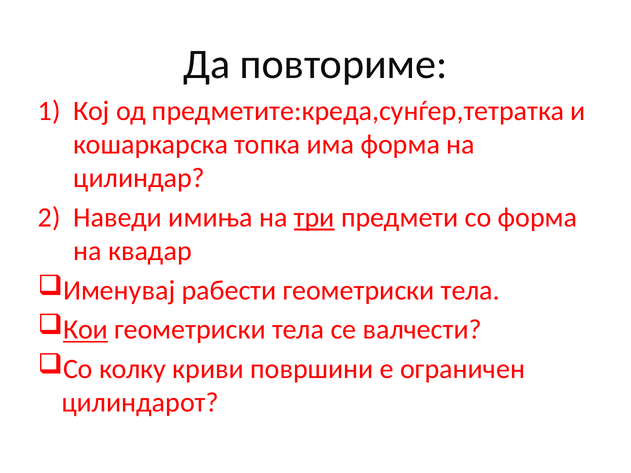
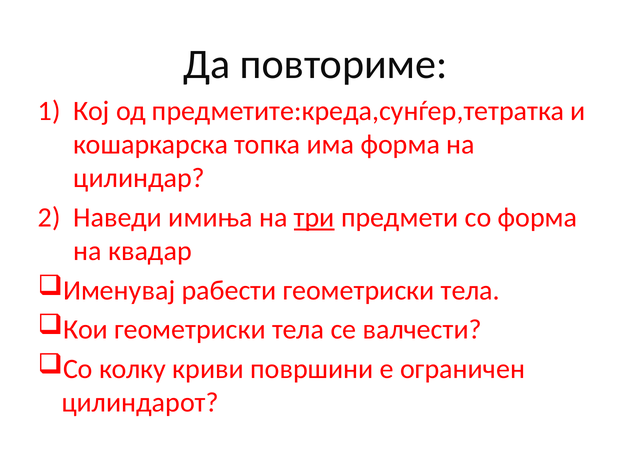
Кои underline: present -> none (85, 330)
